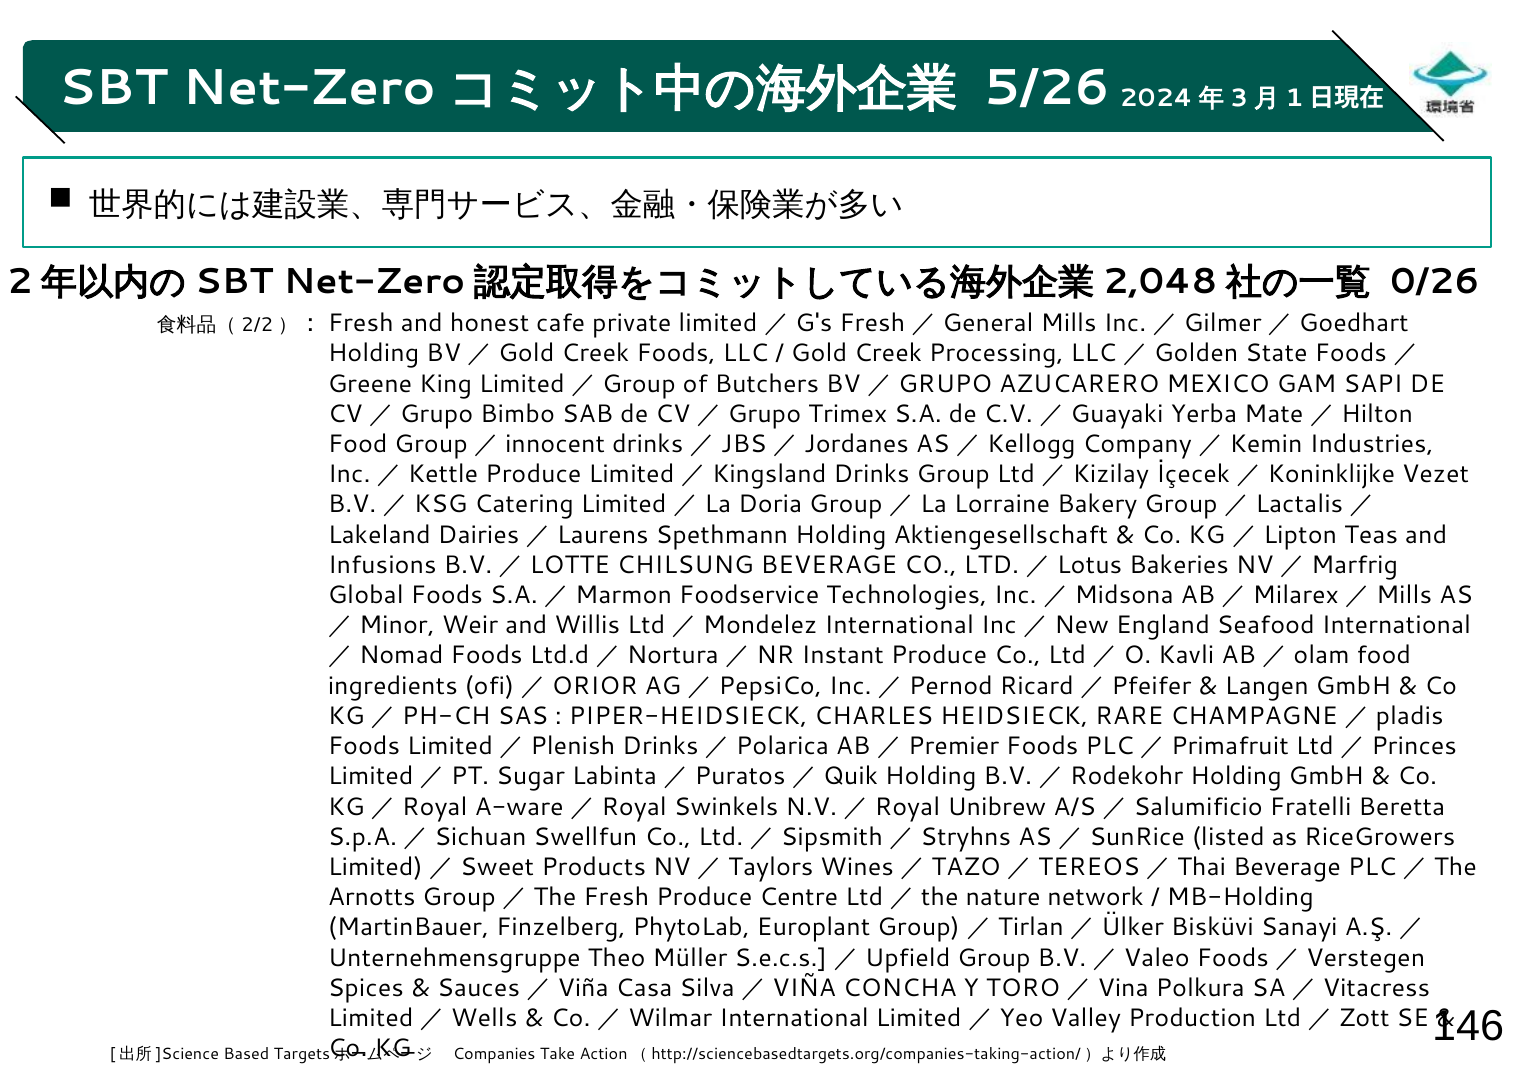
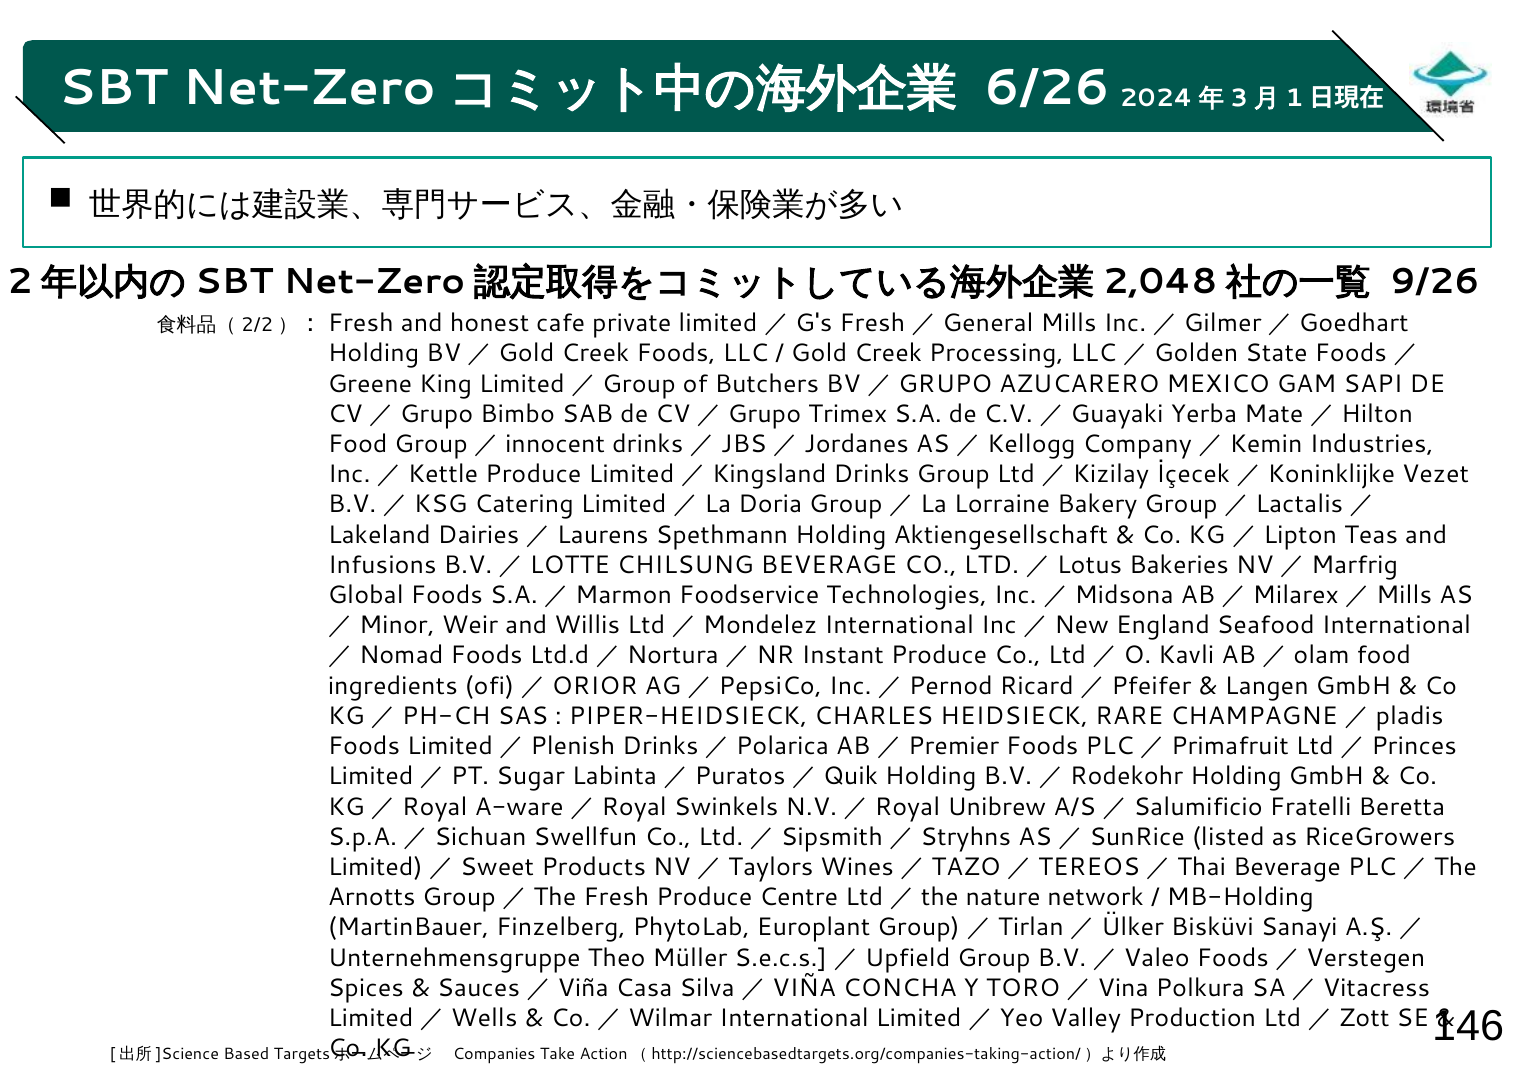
5/26: 5/26 -> 6/26 (1047, 88)
0/26: 0/26 -> 9/26 (1435, 282)
